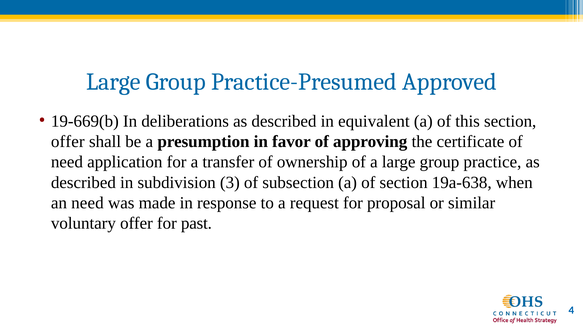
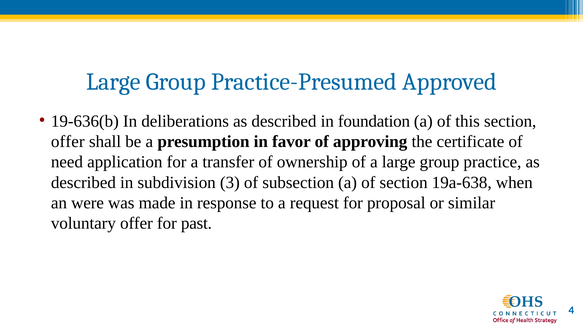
19-669(b: 19-669(b -> 19-636(b (85, 121)
equivalent: equivalent -> foundation (374, 121)
an need: need -> were (88, 203)
